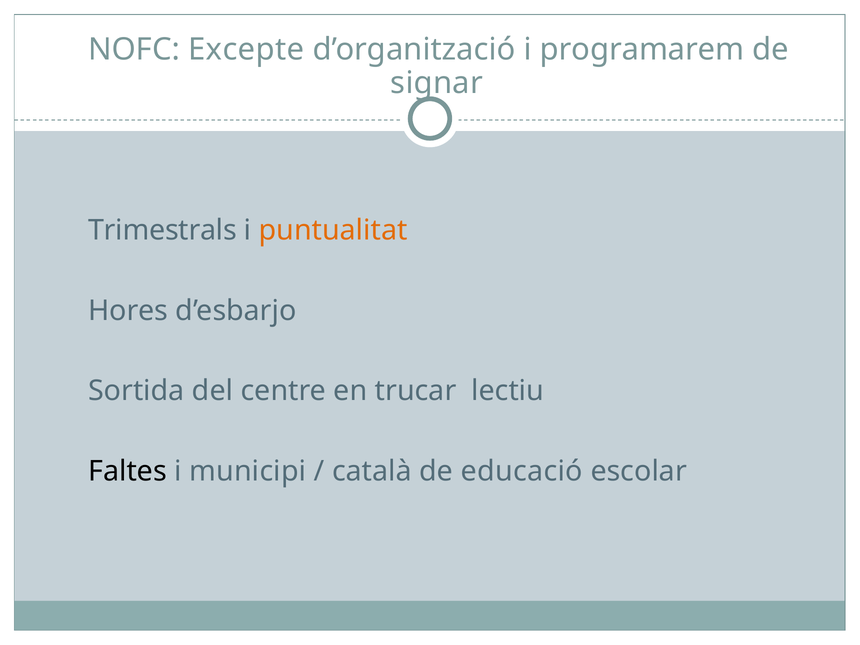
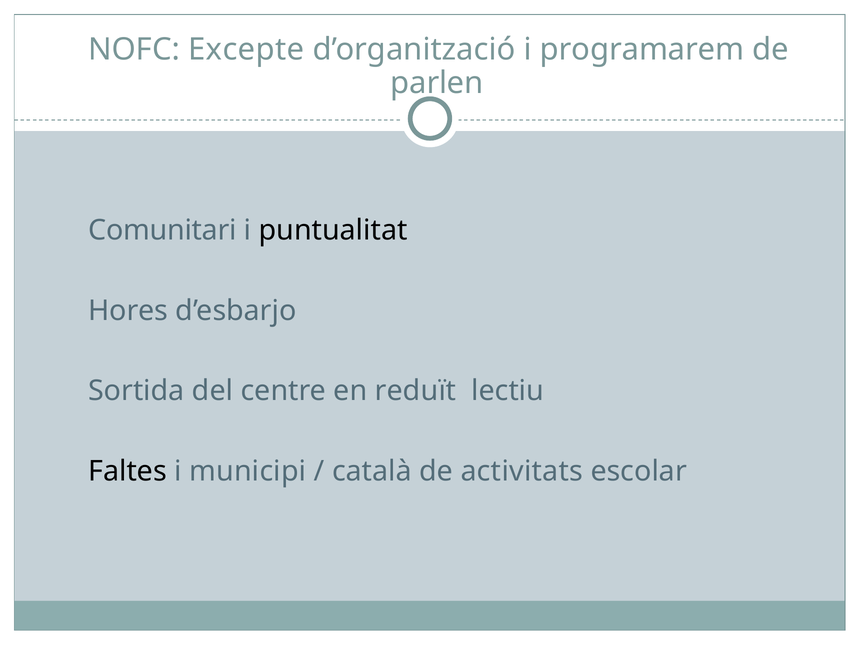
signar: signar -> parlen (437, 83)
Trimestrals: Trimestrals -> Comunitari (163, 230)
puntualitat colour: orange -> black (333, 230)
trucar: trucar -> reduït (416, 391)
educació: educació -> activitats (522, 471)
